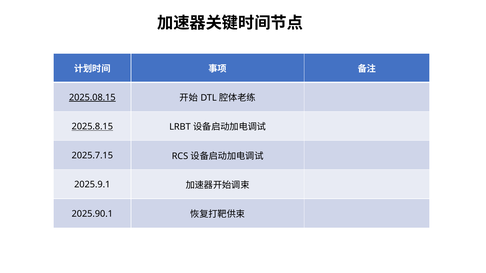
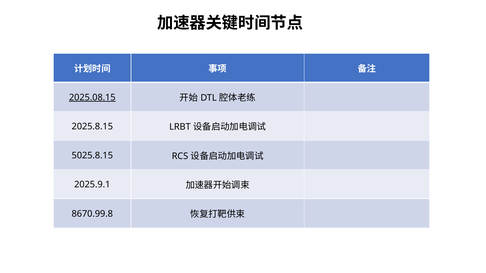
2025.8.15 underline: present -> none (92, 127)
2025.7.15: 2025.7.15 -> 5025.8.15 (92, 156)
2025.90.1: 2025.90.1 -> 8670.99.8 (92, 214)
